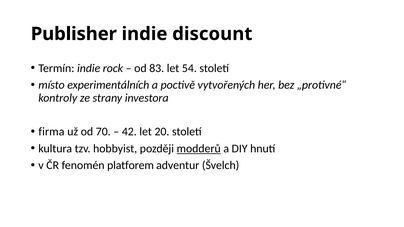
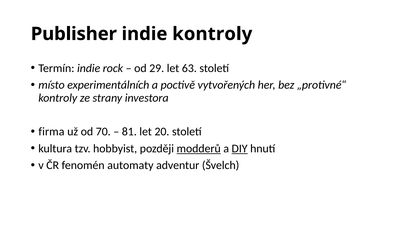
indie discount: discount -> kontroly (212, 34)
83: 83 -> 29 (157, 68)
54: 54 -> 63 (189, 68)
42: 42 -> 81 (129, 132)
DIY underline: none -> present (240, 149)
platforem: platforem -> automaty (130, 166)
